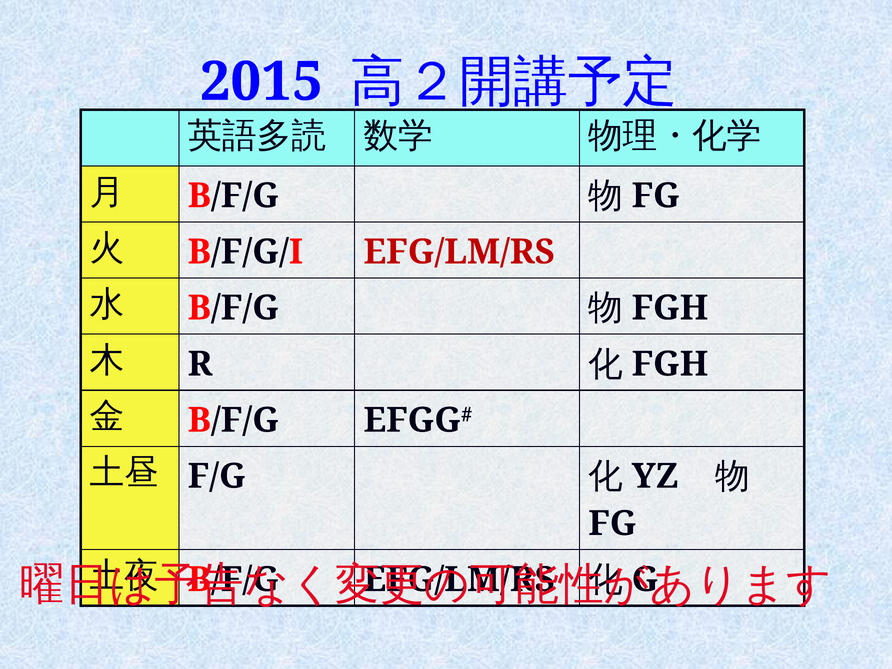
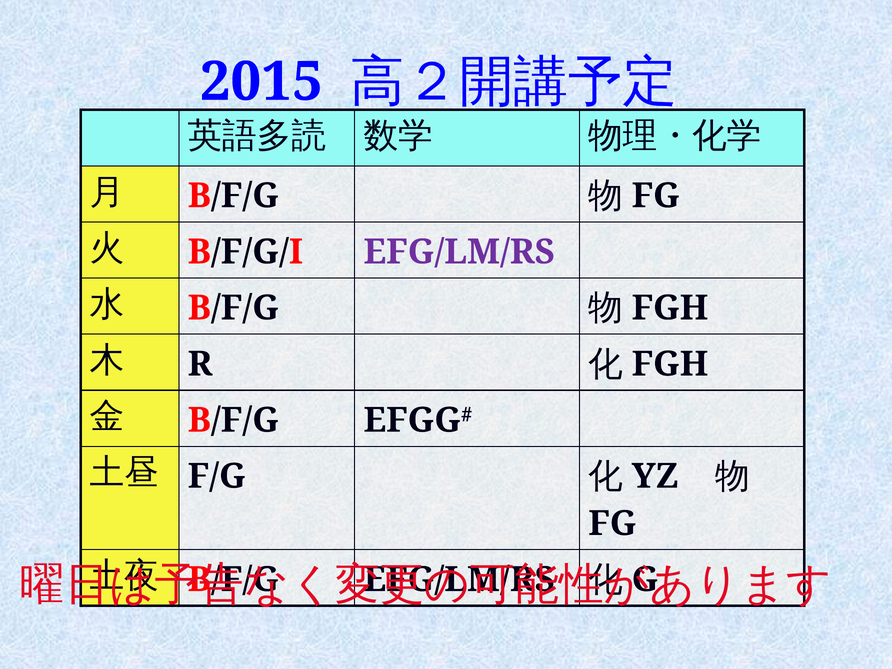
EFG/LM/RS colour: red -> purple (459, 252)
